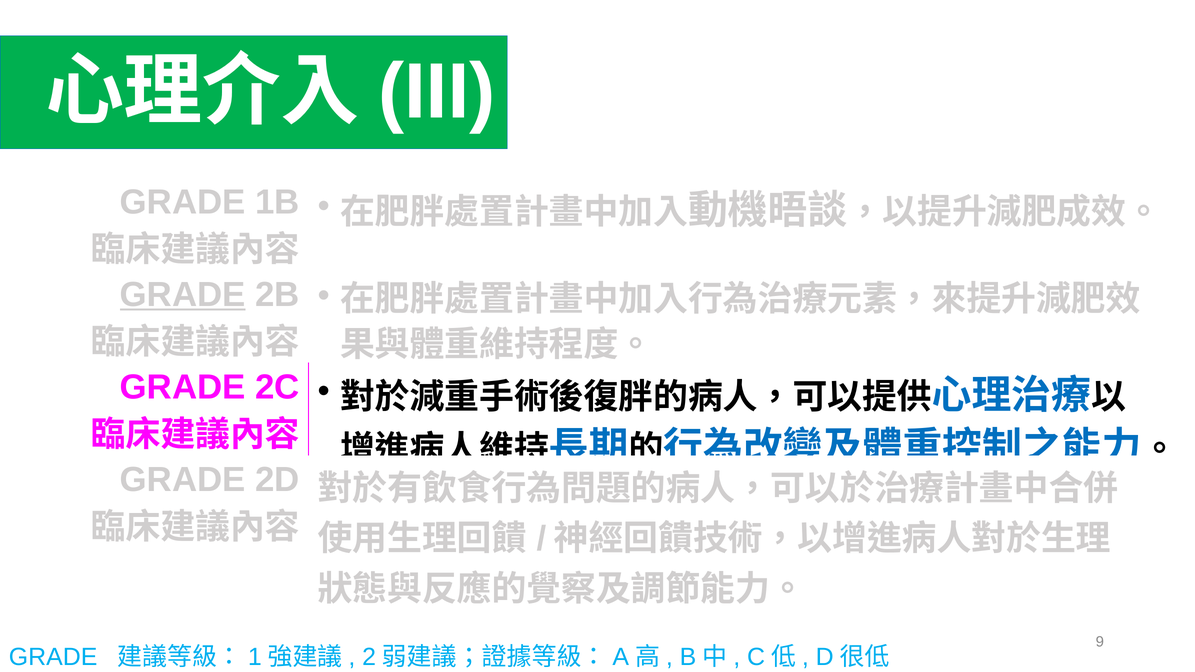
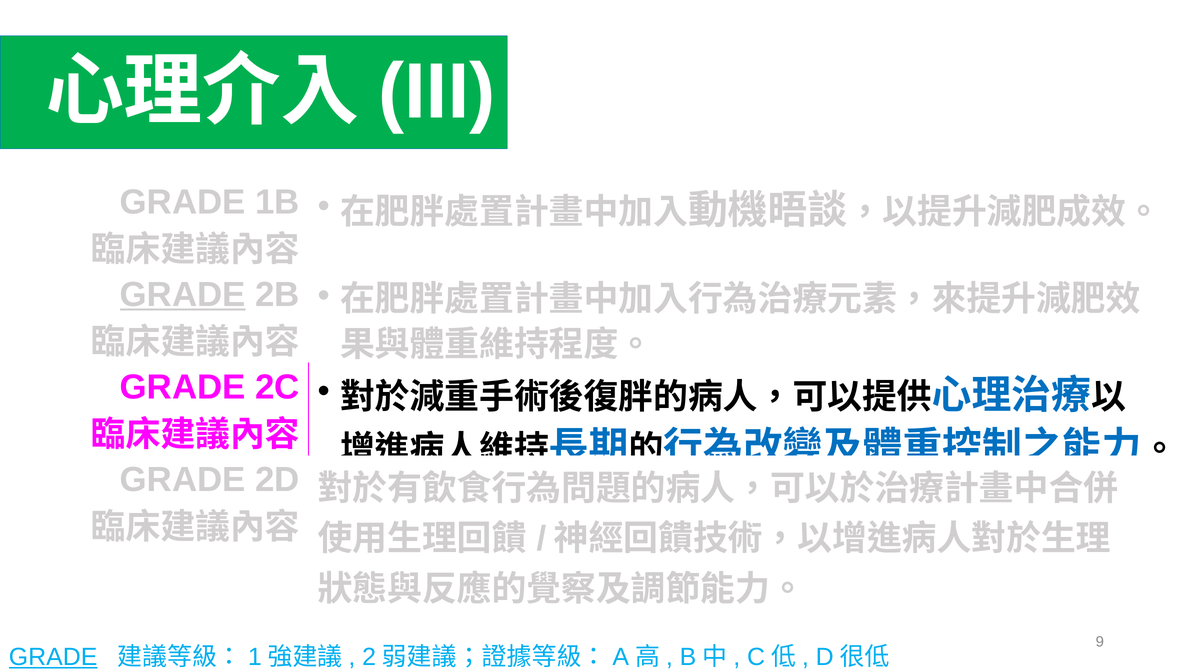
GRADE underline: none -> present (53, 657)
